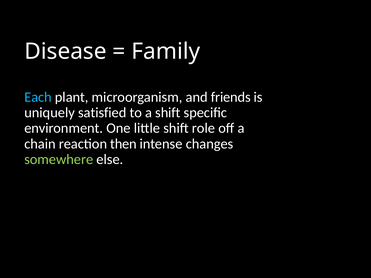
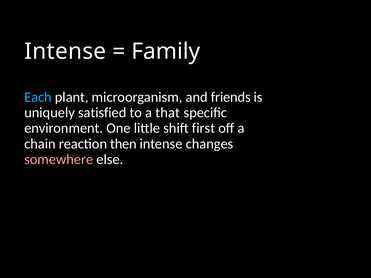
Disease: Disease -> Intense (65, 51)
a shift: shift -> that (168, 113)
role: role -> first (204, 128)
somewhere colour: light green -> pink (59, 159)
